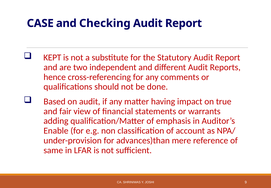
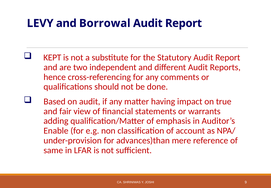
CASE: CASE -> LEVY (40, 23)
Checking: Checking -> Borrowal (105, 23)
